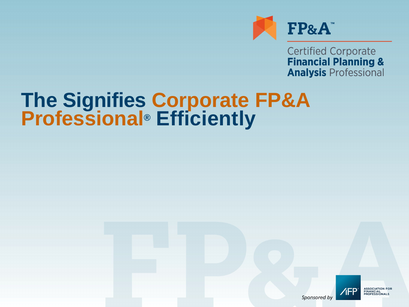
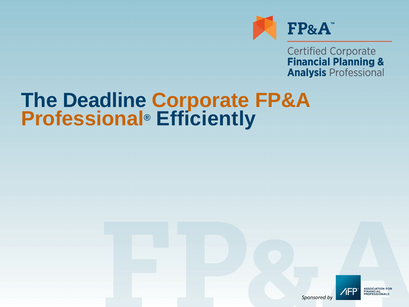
Signifies: Signifies -> Deadline (105, 100)
